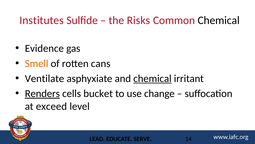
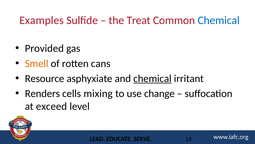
Institutes: Institutes -> Examples (42, 20)
Risks: Risks -> Treat (139, 20)
Chemical colour: black -> blue (219, 20)
Evidence: Evidence -> Provided (44, 48)
Ventilate: Ventilate -> Resource (45, 78)
Renders underline: present -> none (42, 93)
bucket: bucket -> mixing (98, 93)
